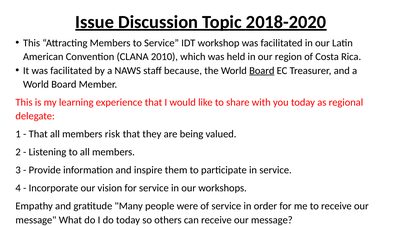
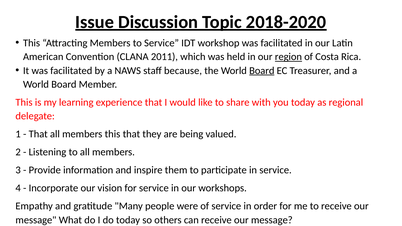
2010: 2010 -> 2011 (164, 57)
region underline: none -> present (288, 57)
members risk: risk -> this (113, 134)
